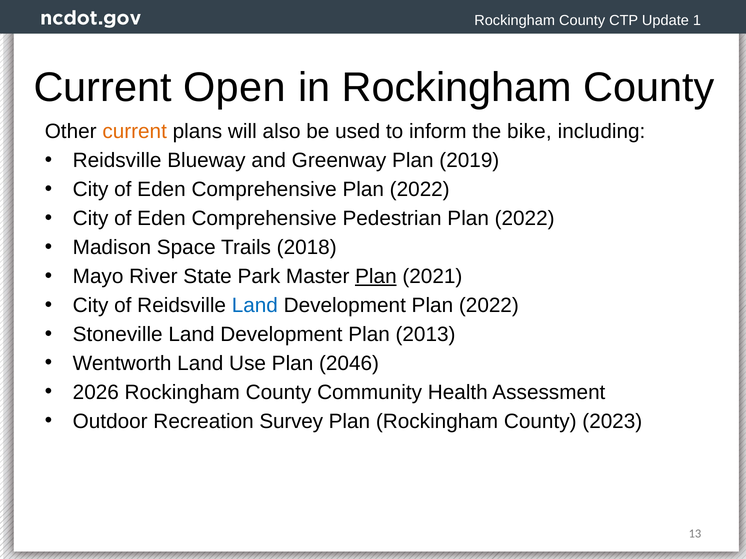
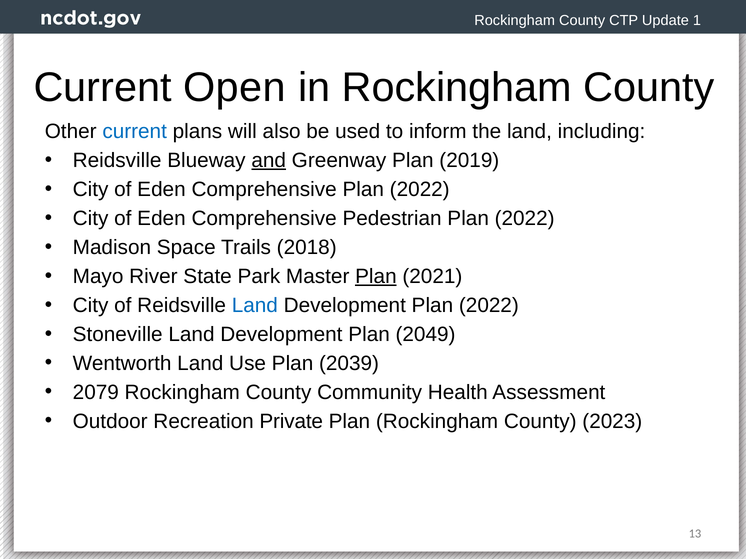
current colour: orange -> blue (135, 132)
the bike: bike -> land (529, 132)
and underline: none -> present (269, 161)
2013: 2013 -> 2049 (426, 335)
2046: 2046 -> 2039 (349, 364)
2026: 2026 -> 2079 (96, 393)
Survey: Survey -> Private (291, 422)
